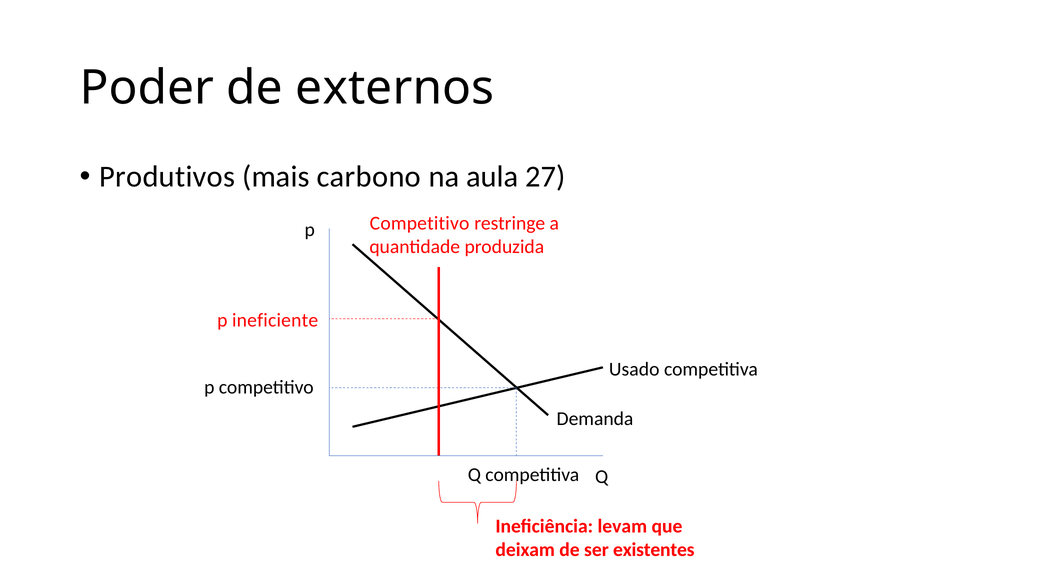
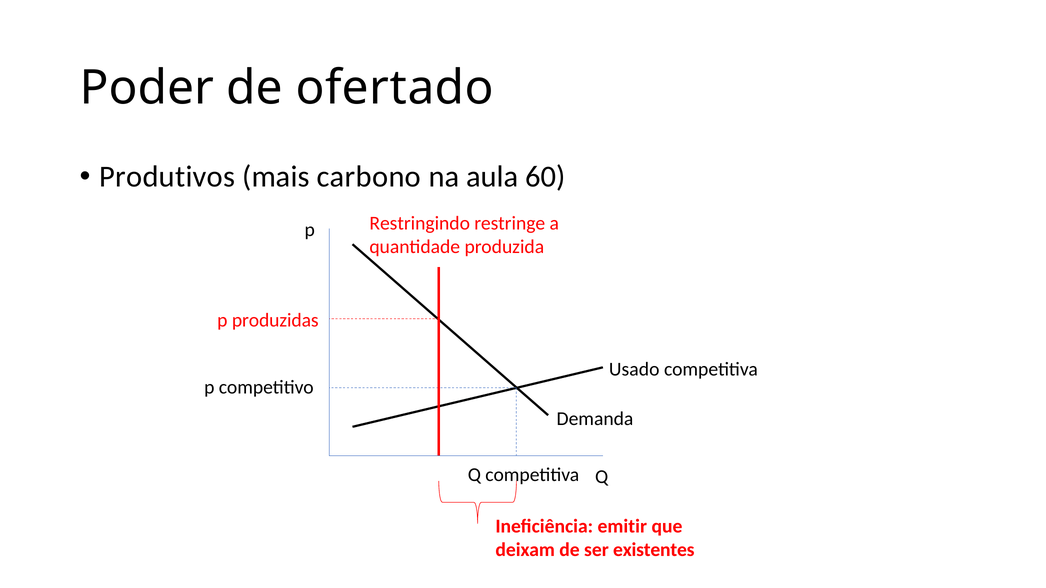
externos: externos -> ofertado (395, 88)
27: 27 -> 60 (545, 177)
Competitivo: Competitivo -> Restringindo (420, 224)
ineficiente: ineficiente -> produzidas (275, 321)
levam: levam -> emitir (622, 526)
